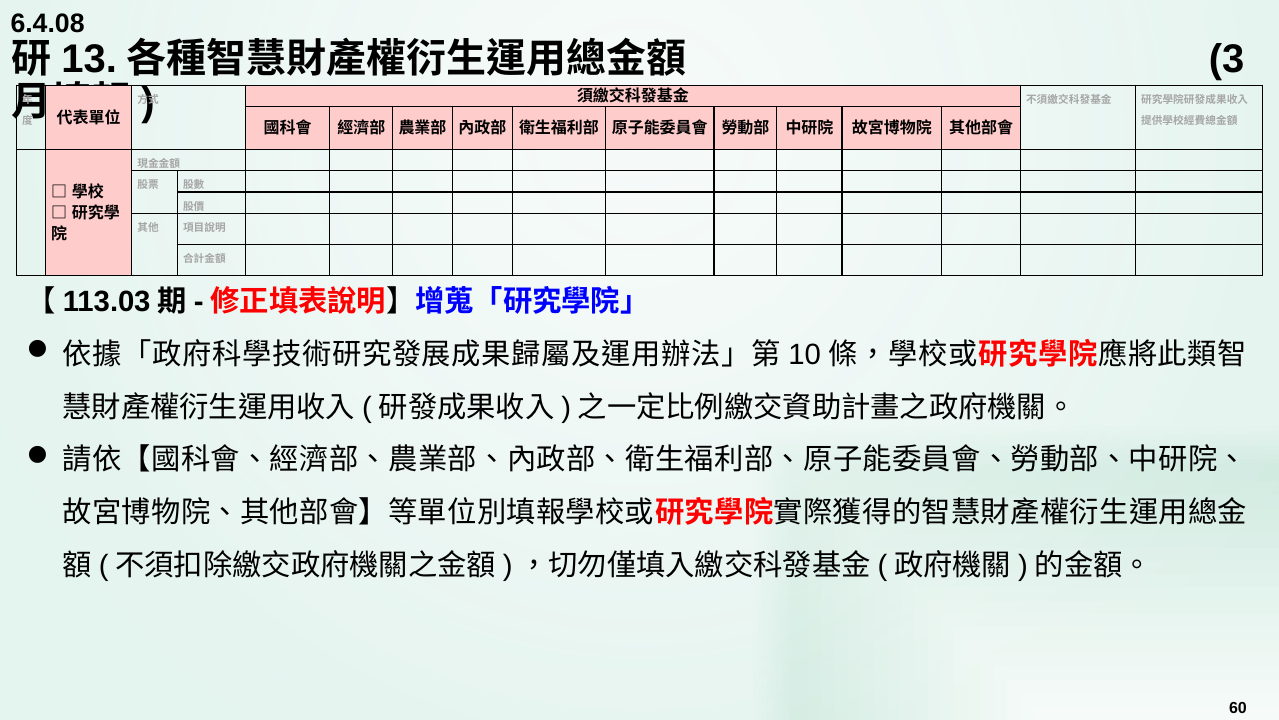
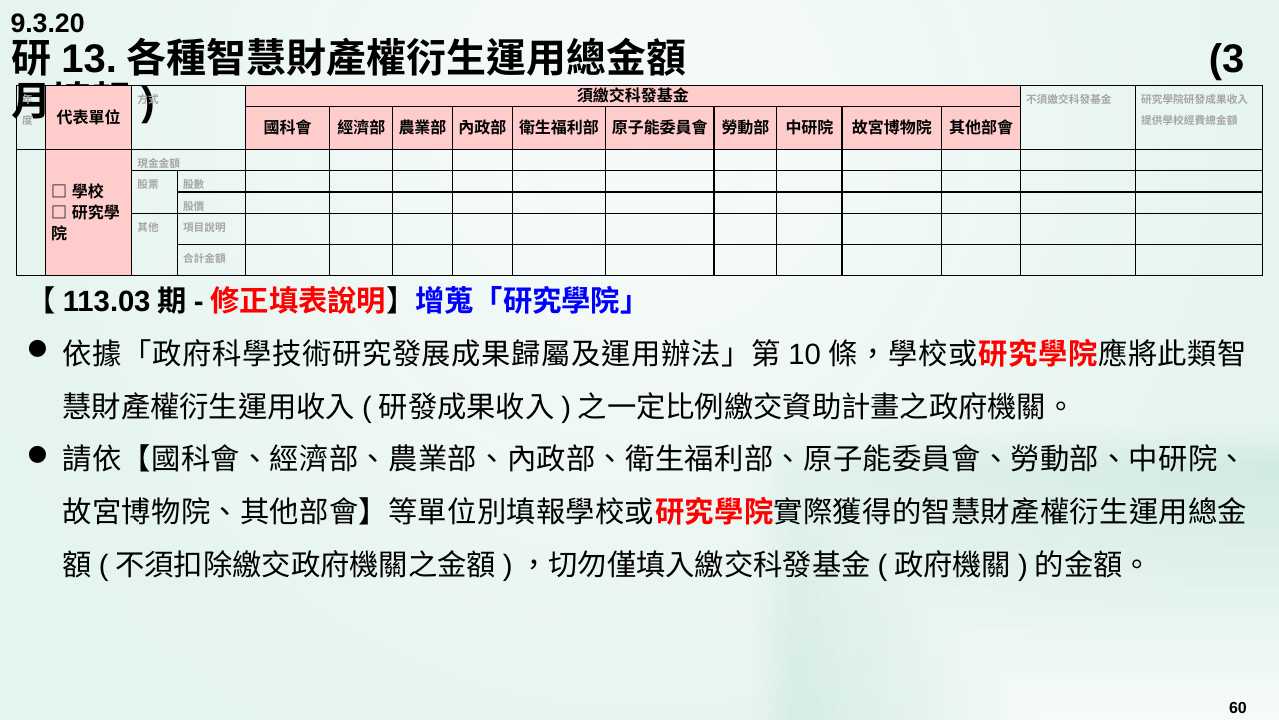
6.4.08: 6.4.08 -> 9.3.20 (48, 24)
